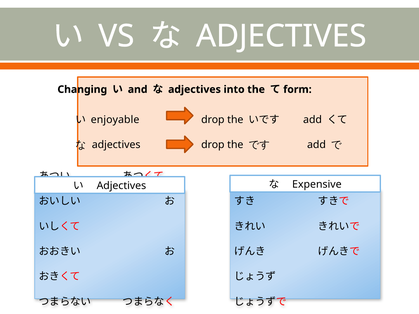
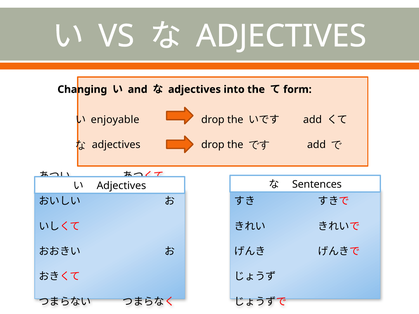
Expensive: Expensive -> Sentences (317, 185)
